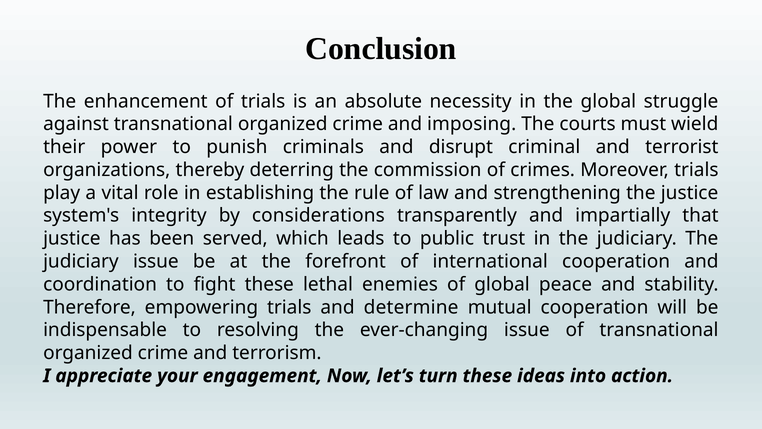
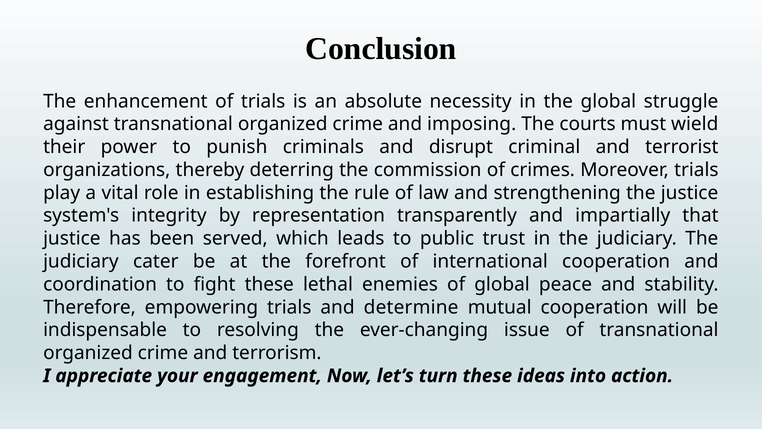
considerations: considerations -> representation (318, 216)
judiciary issue: issue -> cater (156, 261)
